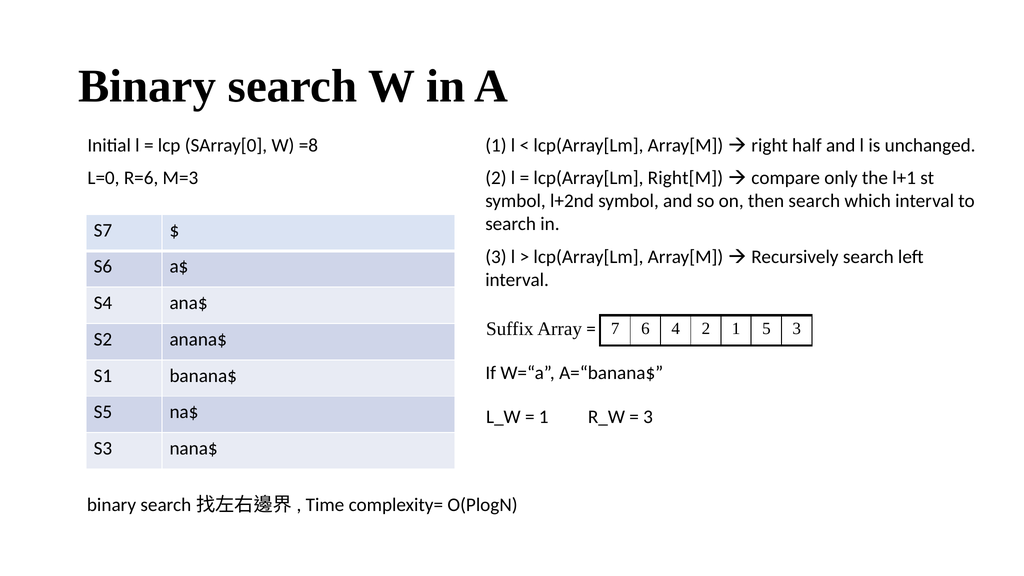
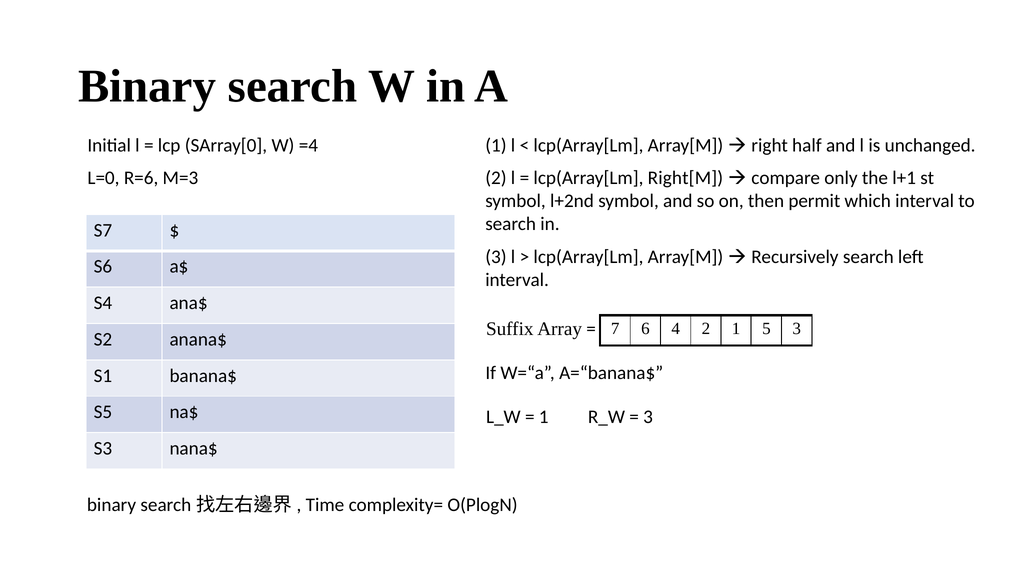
=8: =8 -> =4 (308, 145)
then search: search -> permit (814, 201)
